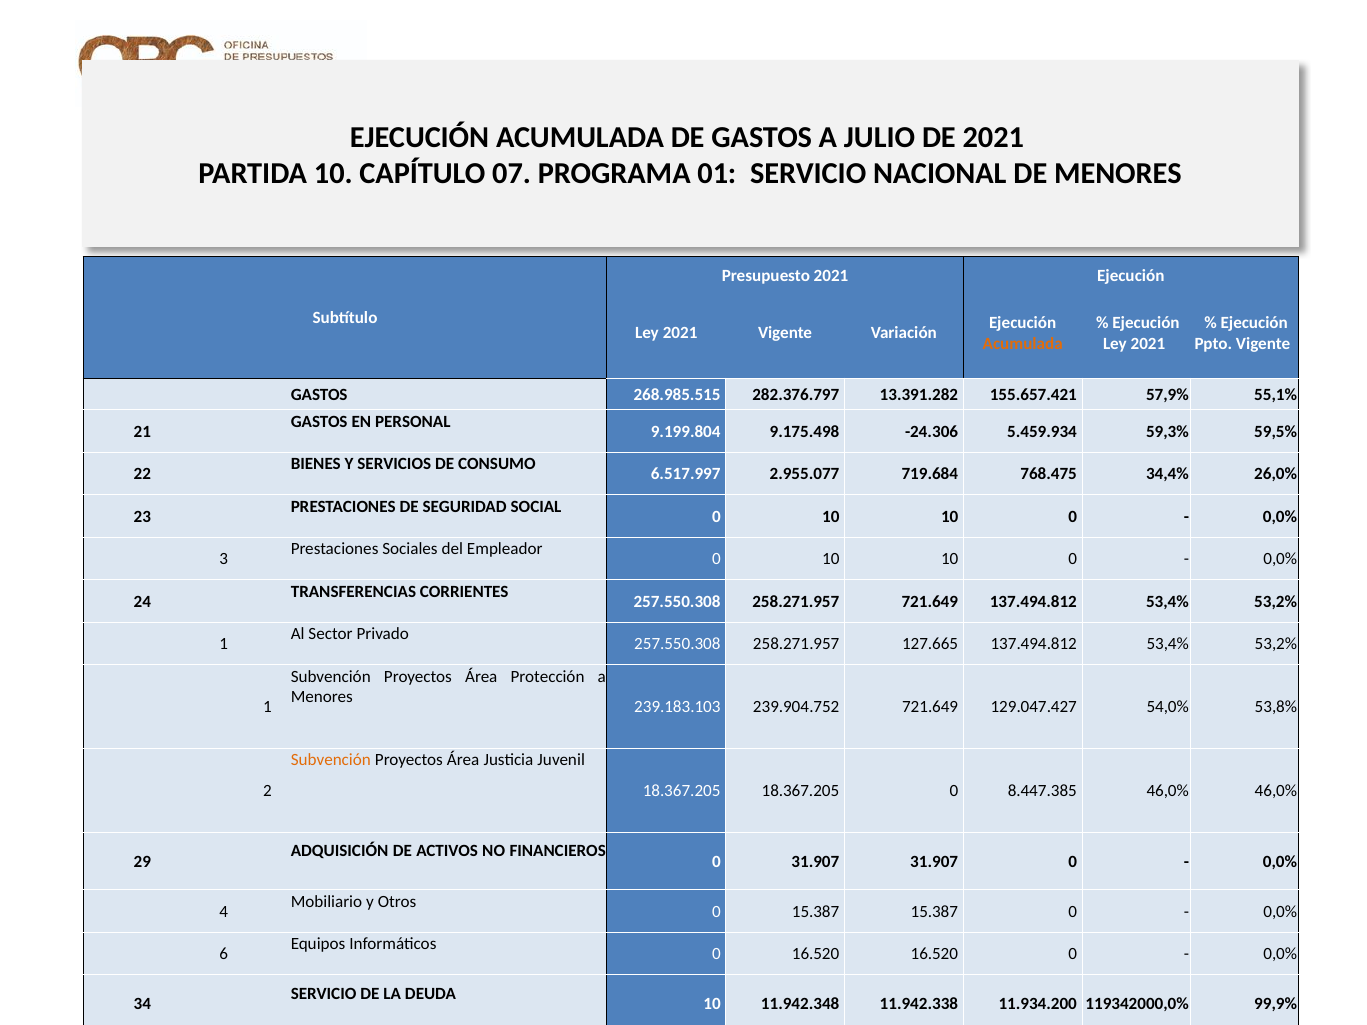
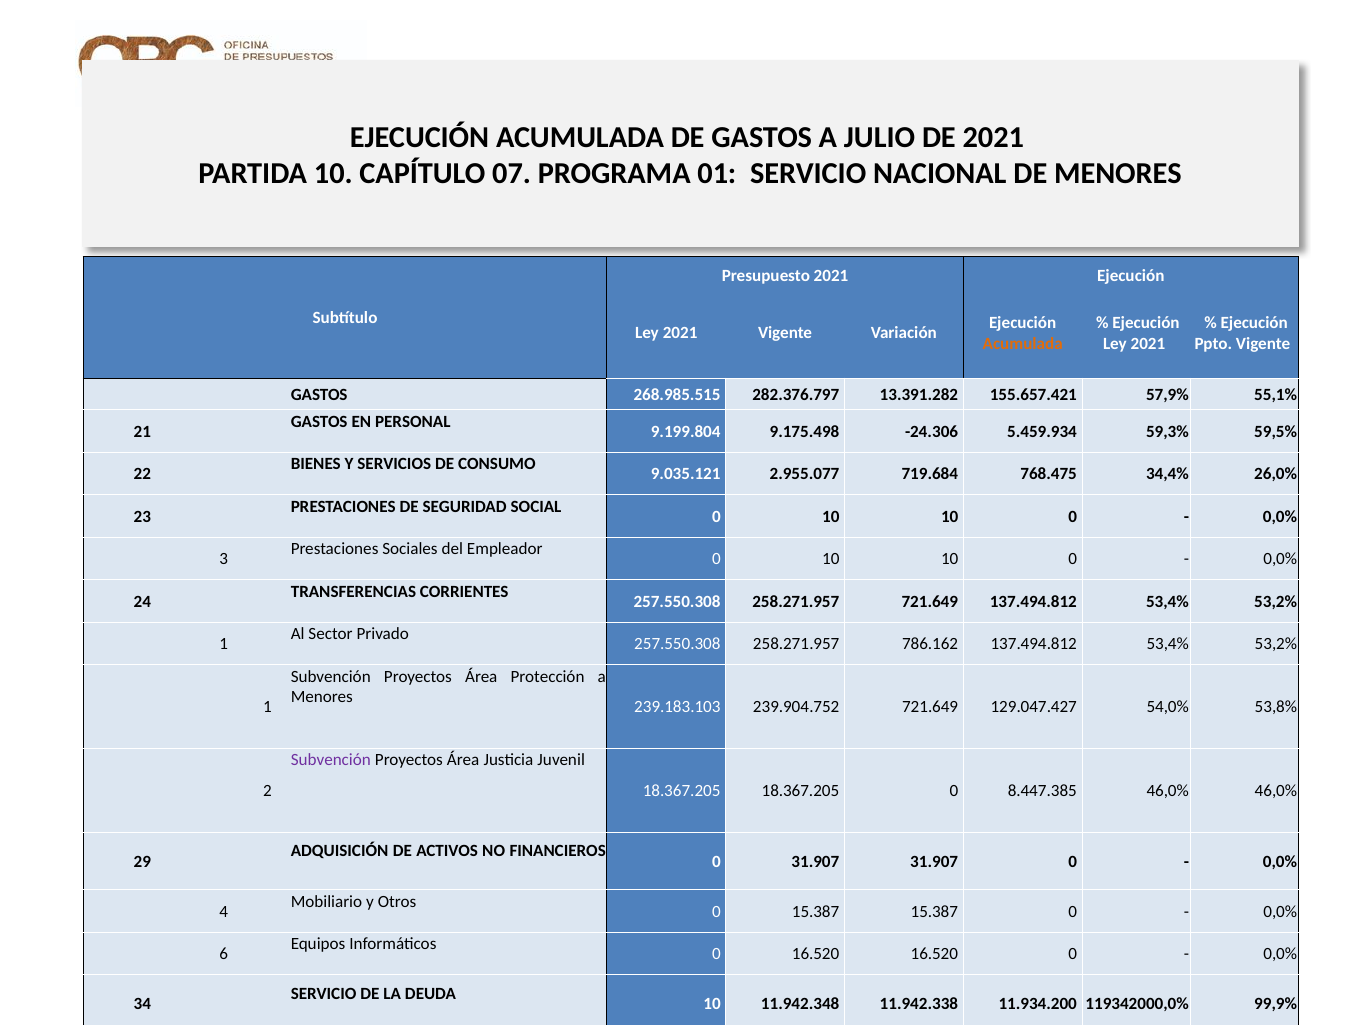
6.517.997: 6.517.997 -> 9.035.121 (686, 474)
127.665: 127.665 -> 786.162 (930, 644)
Subvención colour: orange -> purple (331, 760)
